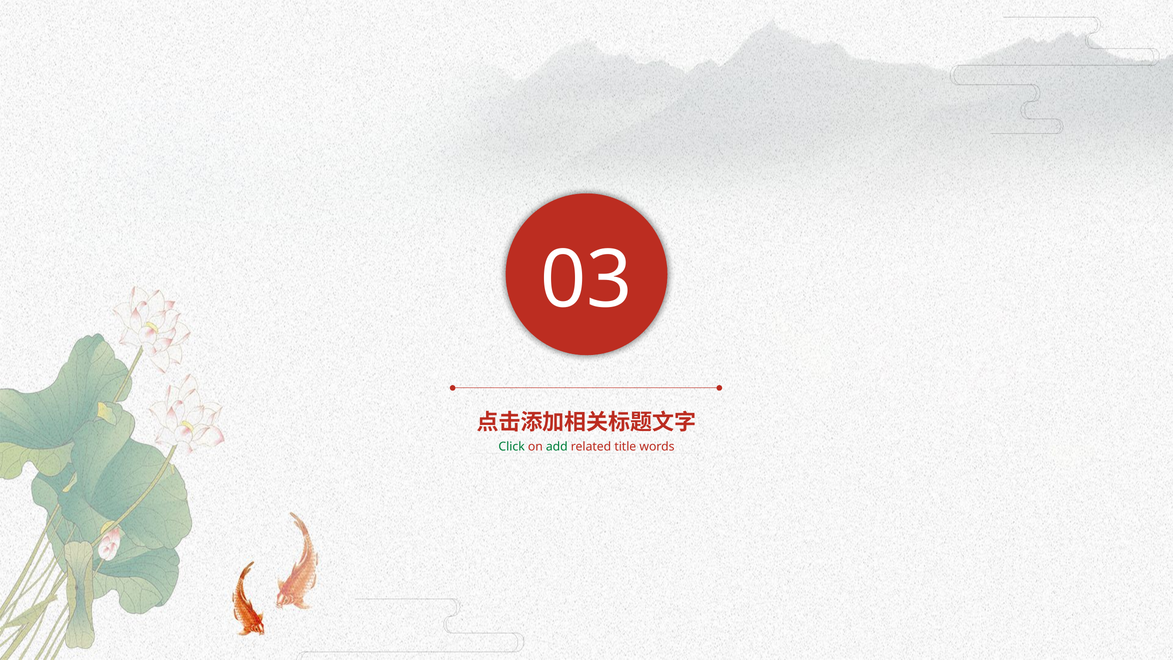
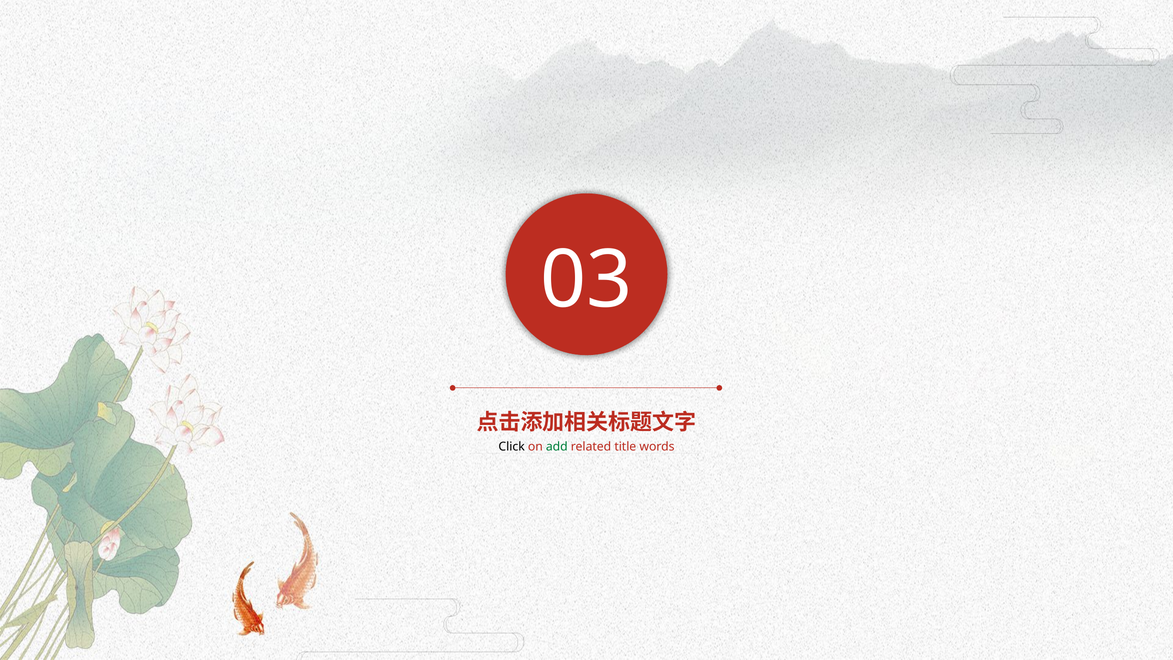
Click colour: green -> black (512, 447)
